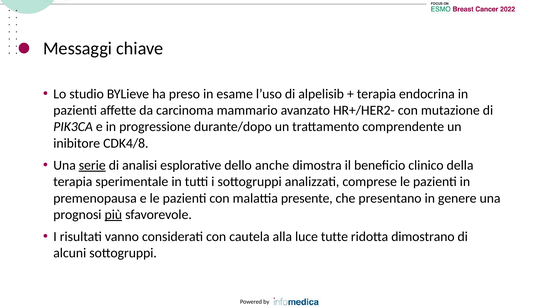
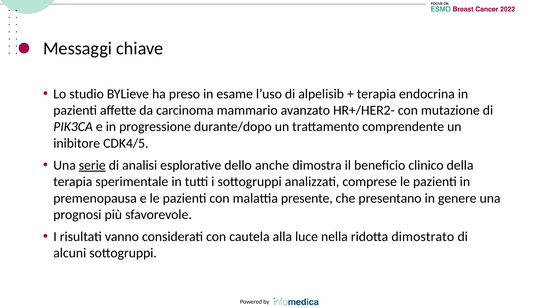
CDK4/8: CDK4/8 -> CDK4/5 (126, 143)
più underline: present -> none (113, 214)
tutte: tutte -> nella (334, 236)
dimostrano: dimostrano -> dimostrato (423, 236)
